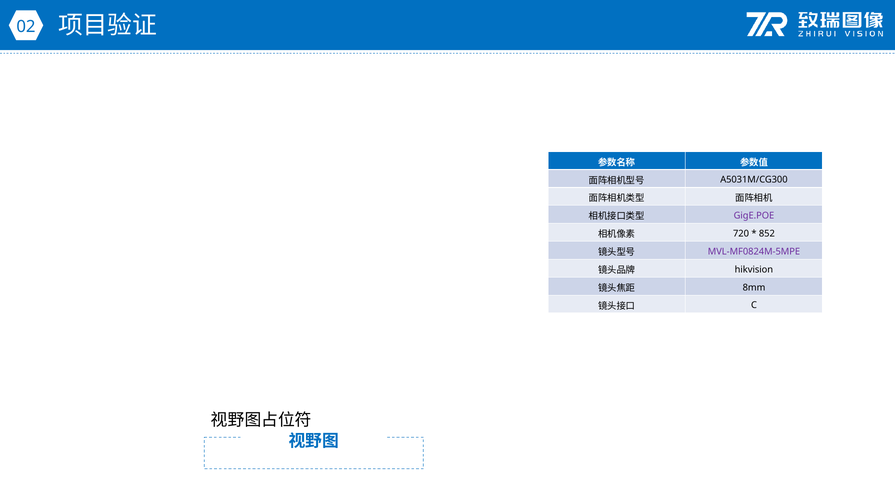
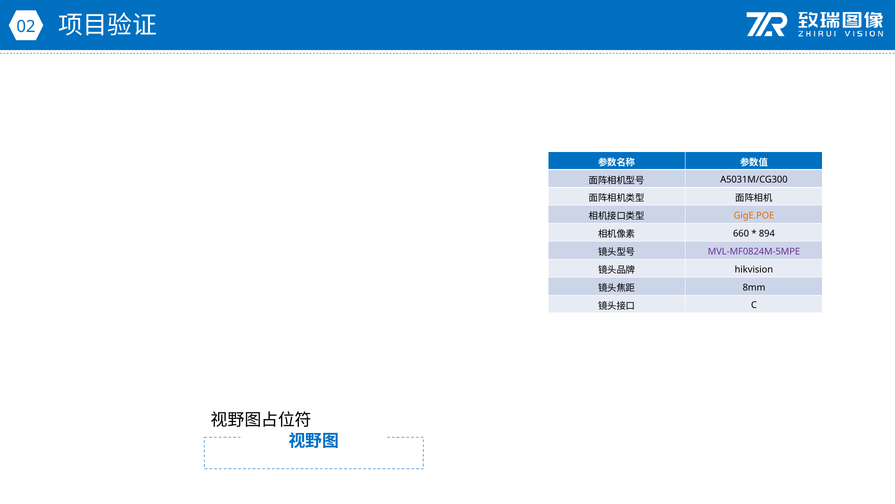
GigE.POE colour: purple -> orange (754, 215)
720: 720 -> 660 (741, 233)
852: 852 -> 894 (767, 233)
